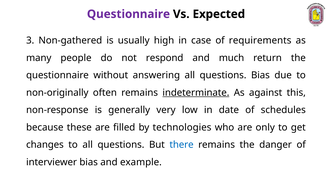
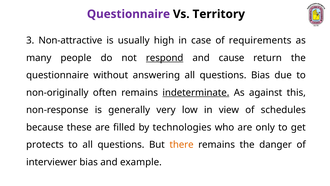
Expected: Expected -> Territory (219, 14)
Non-gathered: Non-gathered -> Non-attractive (70, 40)
respond underline: none -> present (165, 58)
much: much -> cause (232, 58)
date: date -> view (229, 110)
changes: changes -> protects (45, 144)
there colour: blue -> orange (182, 144)
